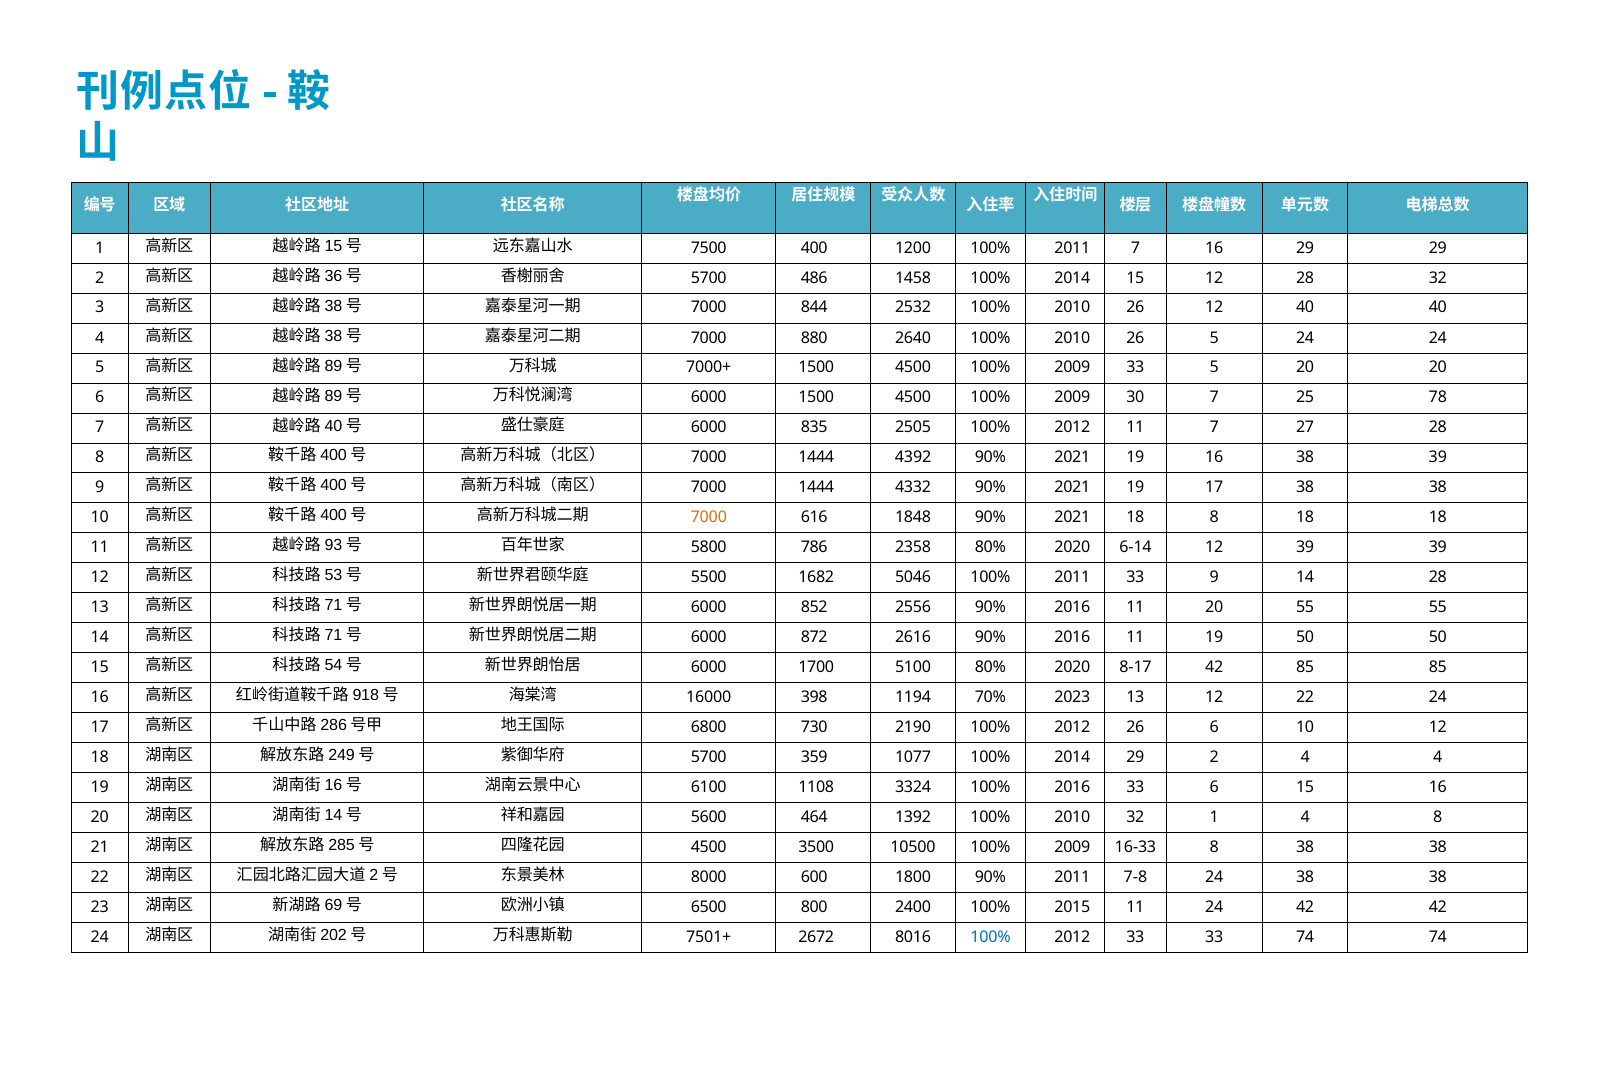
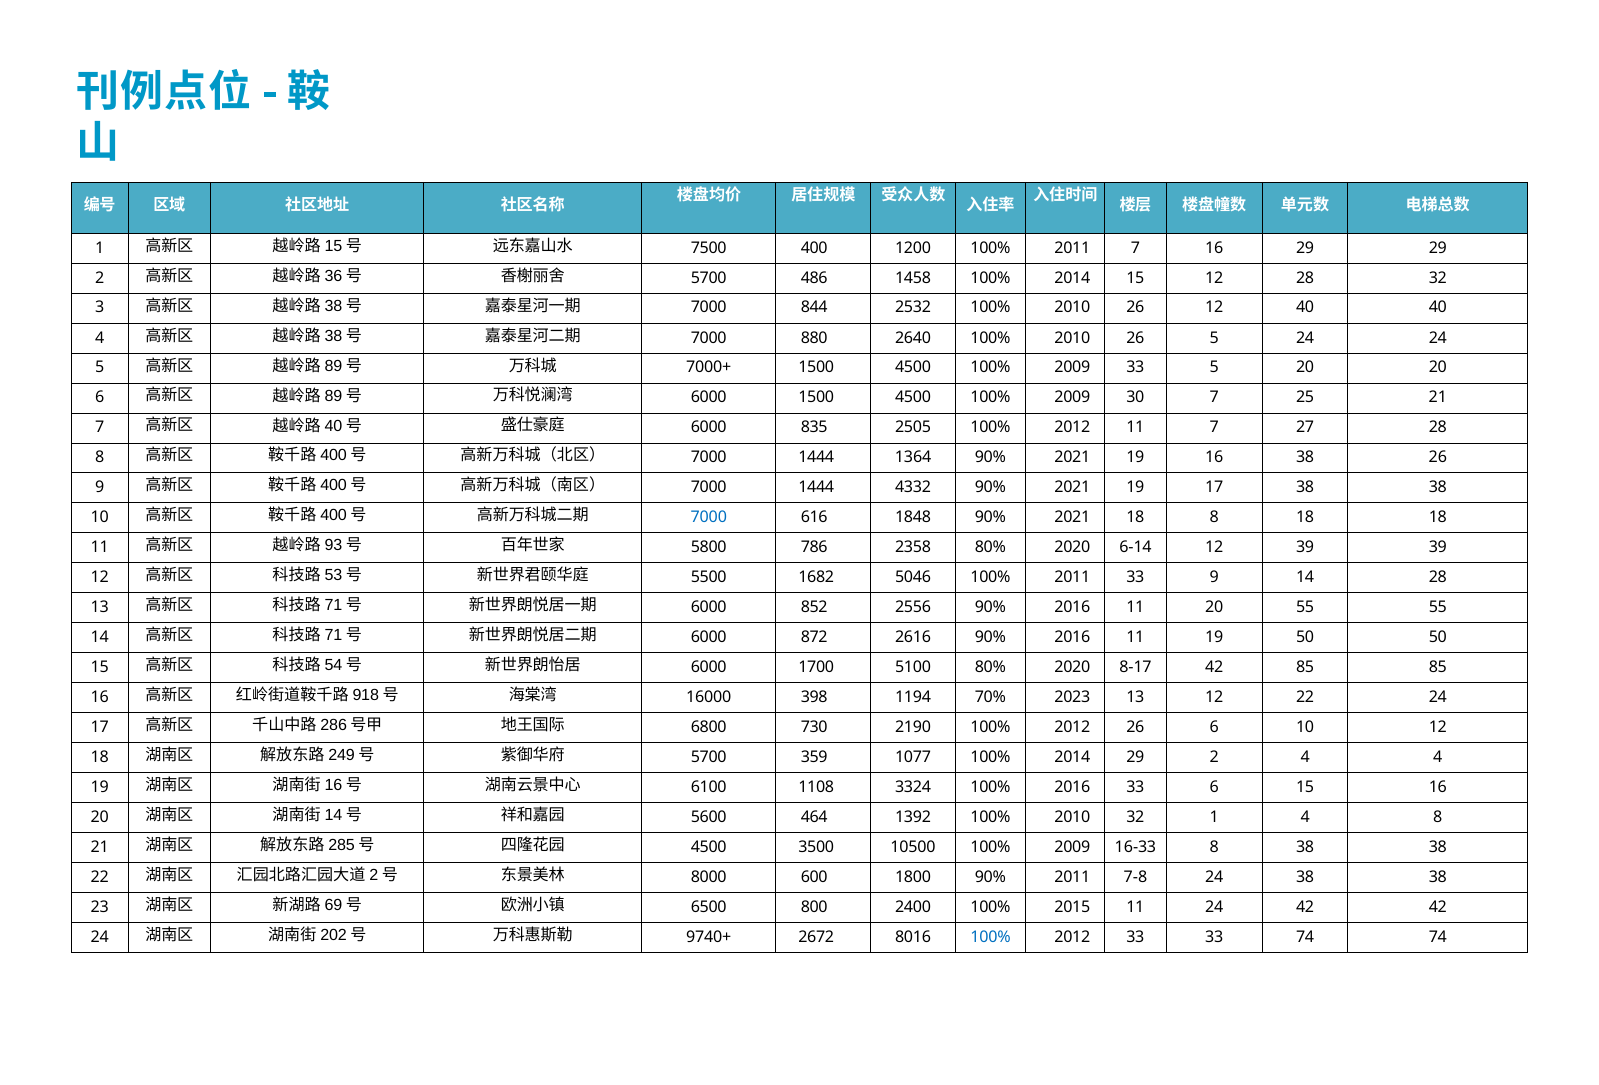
25 78: 78 -> 21 (1438, 398)
4392: 4392 -> 1364 (913, 458)
38 39: 39 -> 26 (1438, 458)
7000 colour: orange -> blue (709, 518)
7501+: 7501+ -> 9740+ (709, 937)
